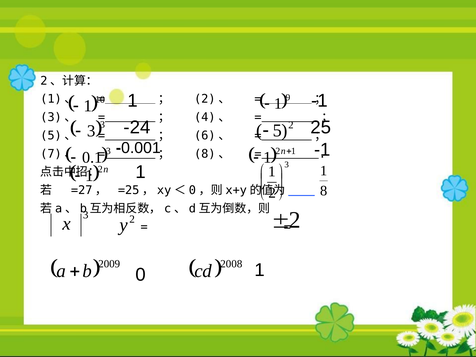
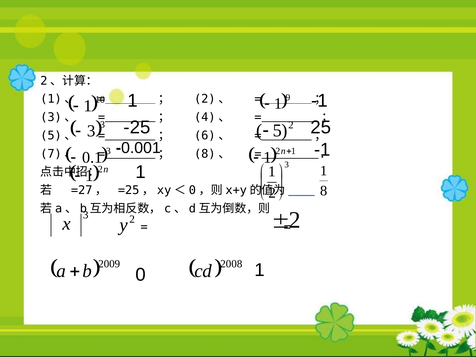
-24: -24 -> -25 (137, 127)
